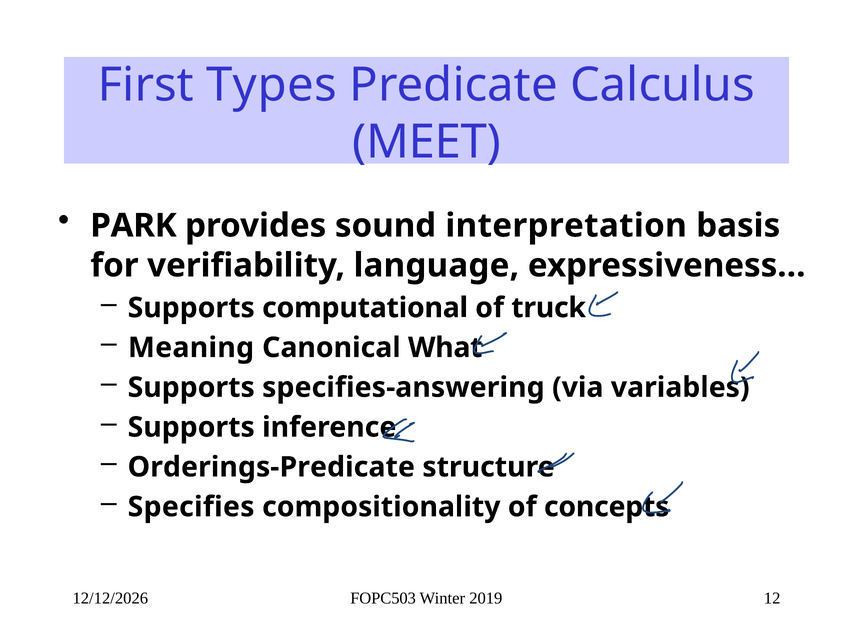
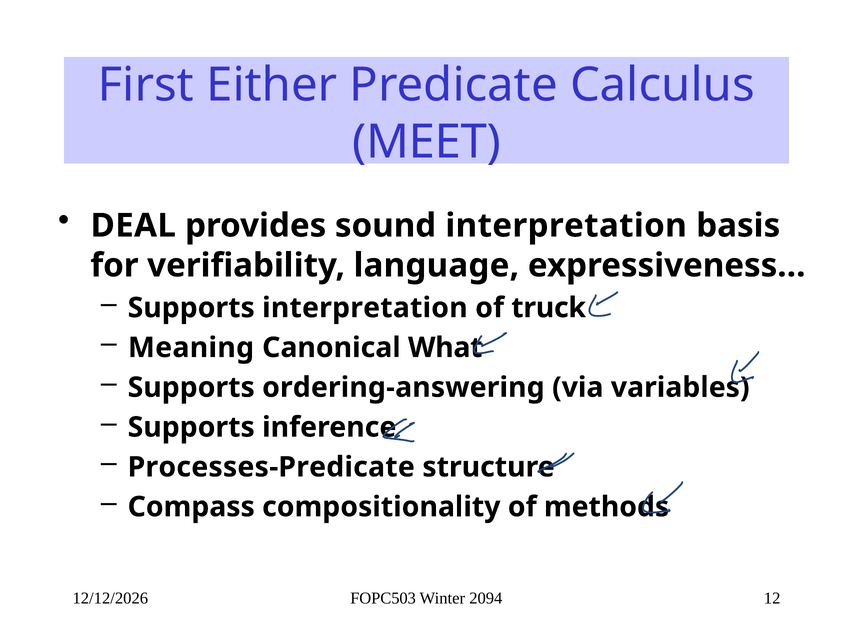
Types: Types -> Either (272, 85)
PARK: PARK -> DEAL (133, 226)
Supports computational: computational -> interpretation (365, 308)
specifies-answering: specifies-answering -> ordering-answering (403, 387)
Orderings-Predicate: Orderings-Predicate -> Processes-Predicate (271, 467)
Specifies: Specifies -> Compass (191, 507)
concepts: concepts -> methods (607, 507)
2019: 2019 -> 2094 (486, 598)
